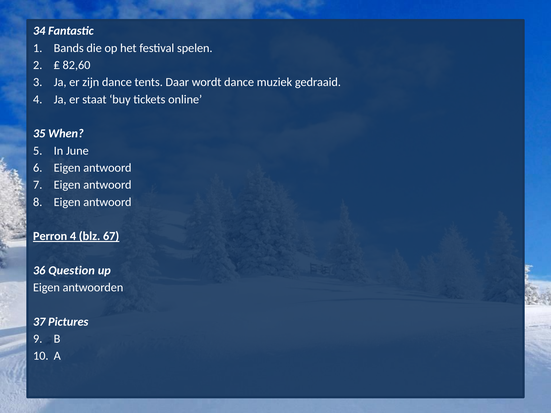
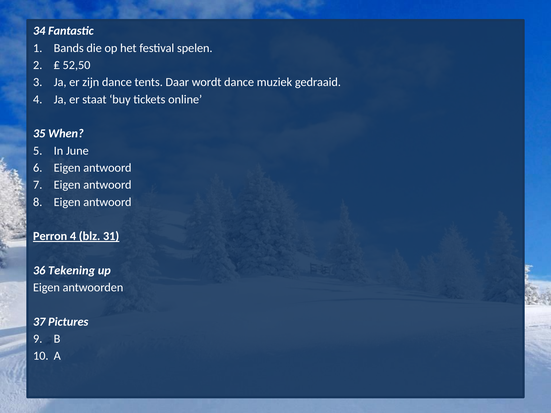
82,60: 82,60 -> 52,50 (77, 65)
67: 67 -> 31 (111, 236)
Question: Question -> Tekening (72, 271)
